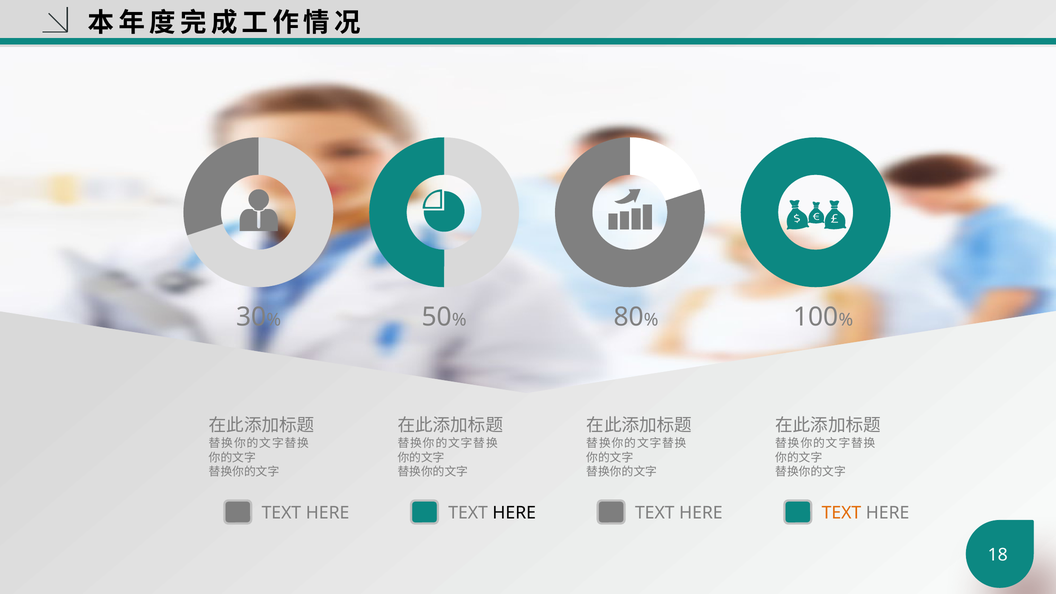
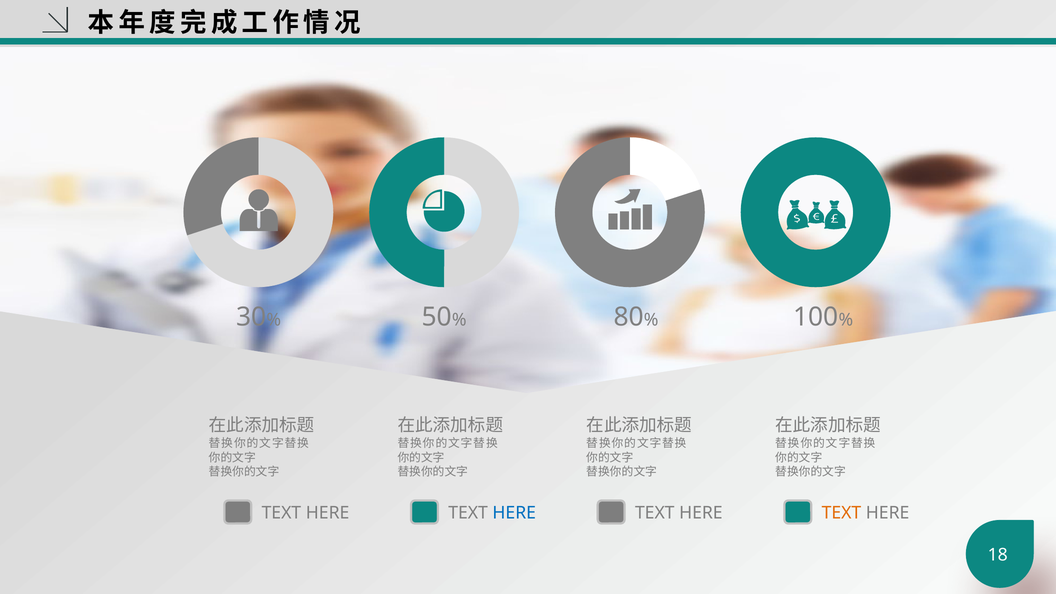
HERE colour: black -> blue (514, 513)
